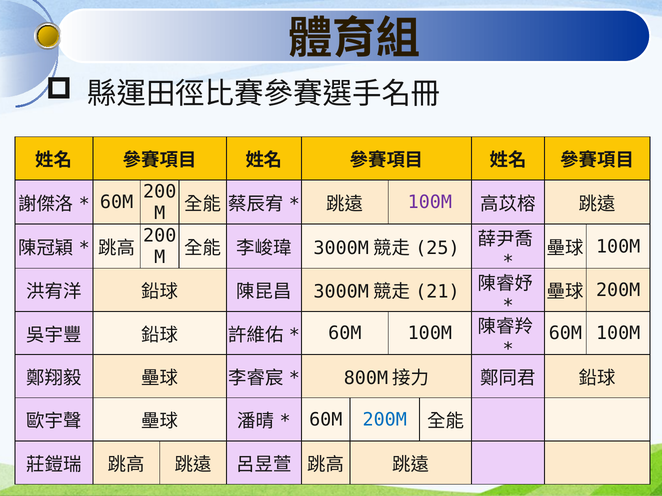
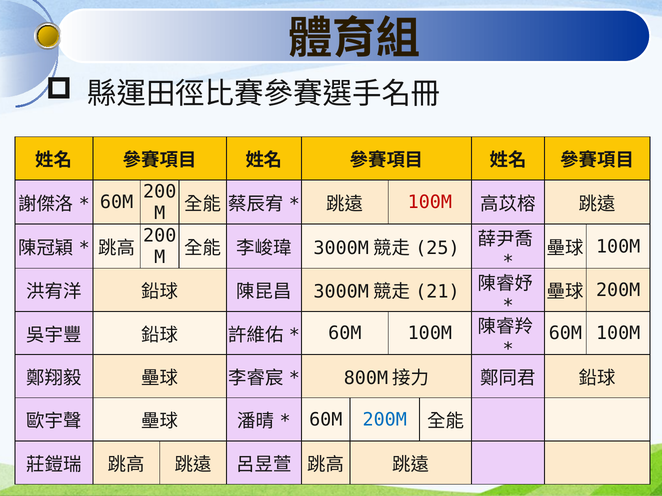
100M colour: purple -> red (430, 203)
